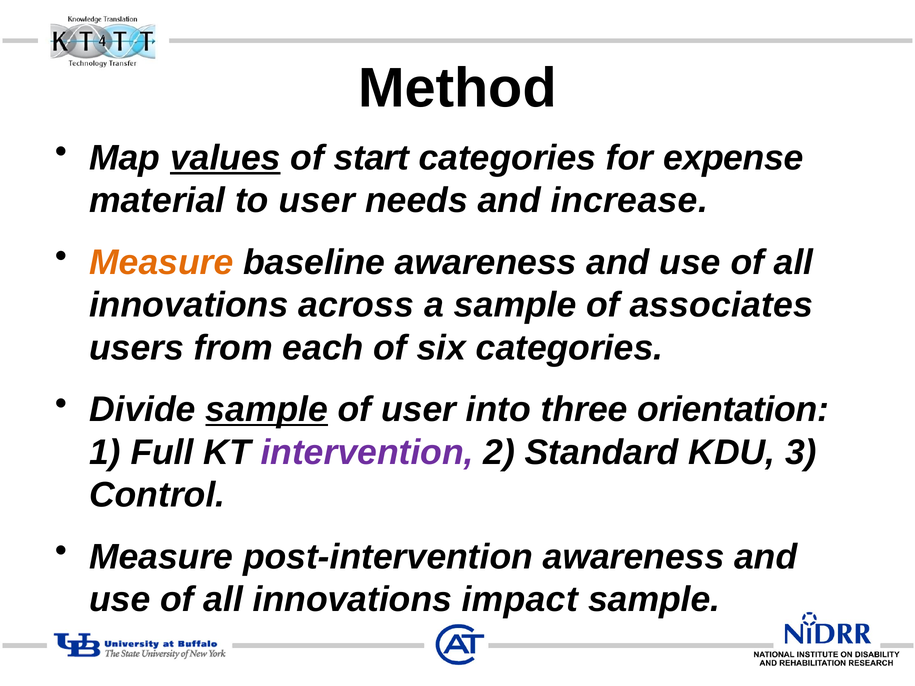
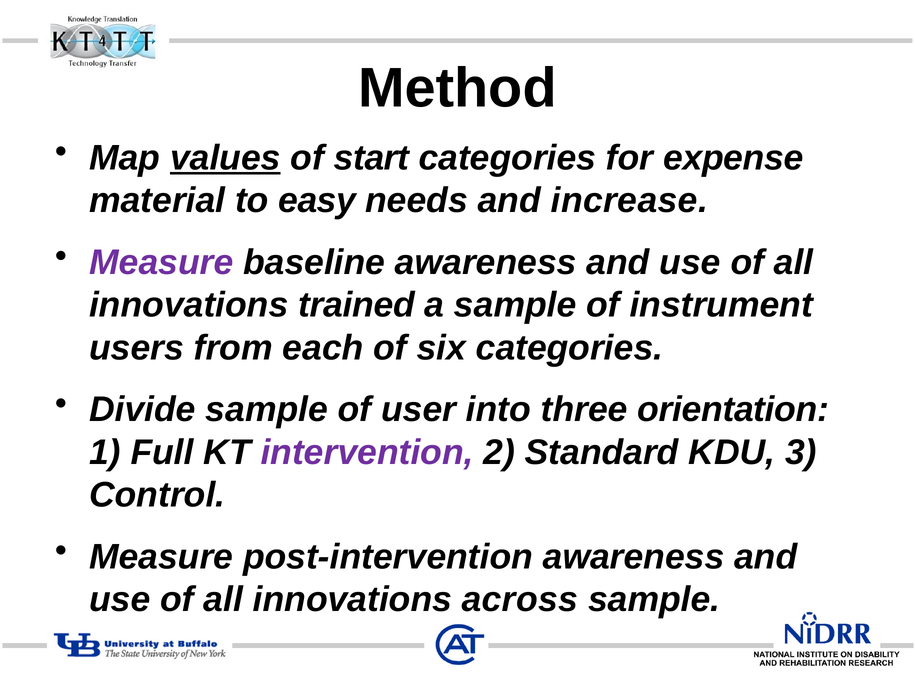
to user: user -> easy (317, 201)
Measure colour: orange -> purple (161, 263)
across: across -> trained (357, 305)
associates: associates -> instrument (721, 305)
sample underline: present -> none (267, 410)
impact: impact -> across (520, 600)
